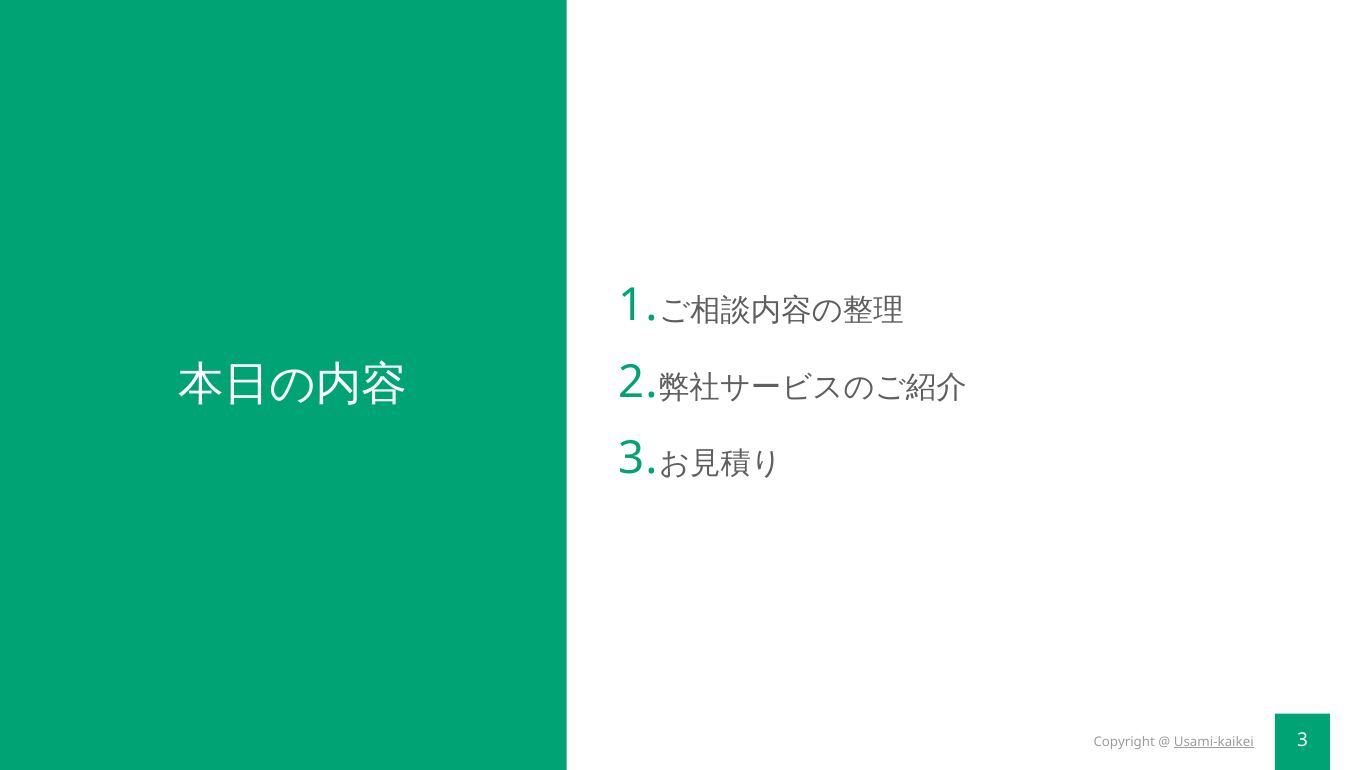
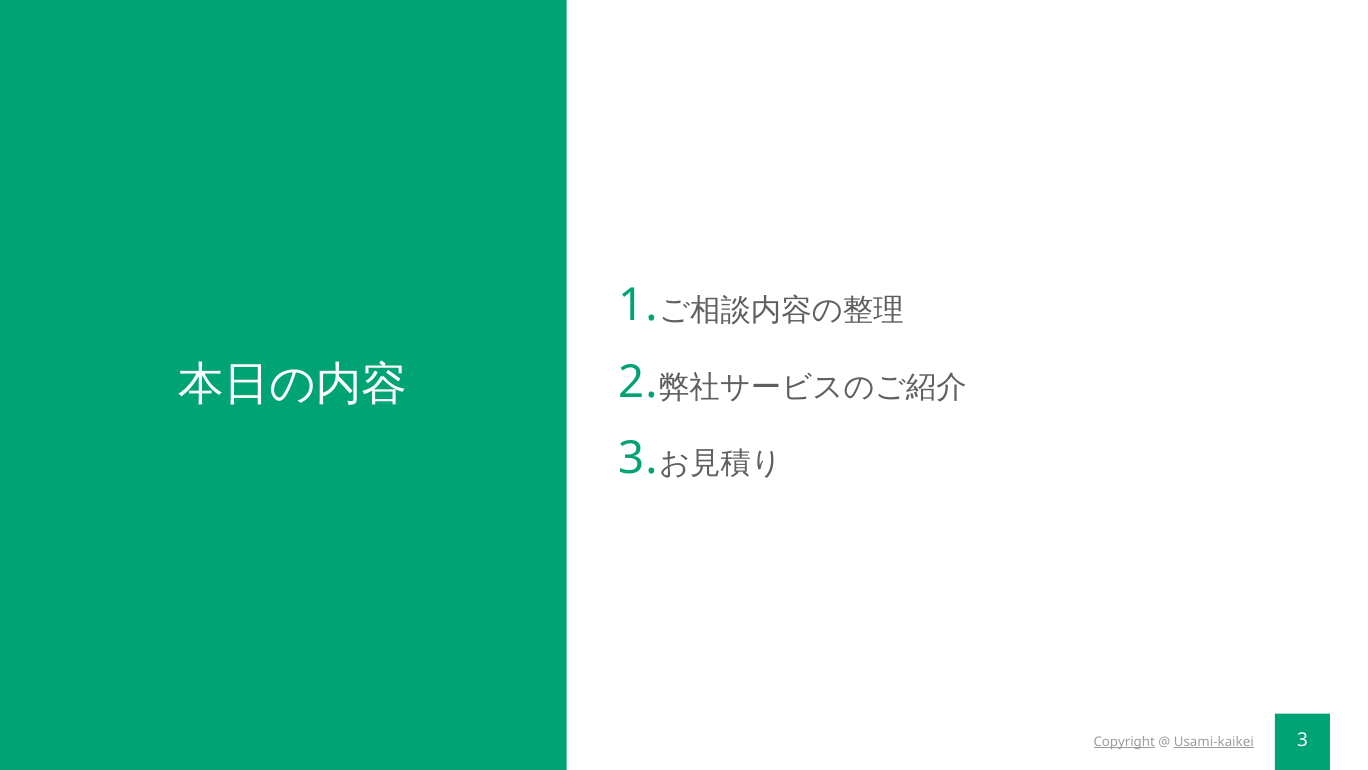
Copyright underline: none -> present (1124, 741)
